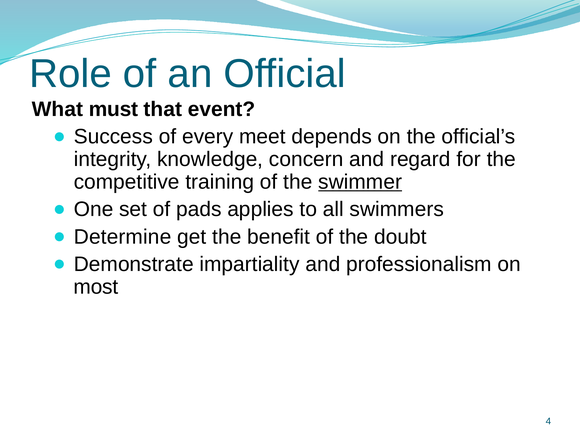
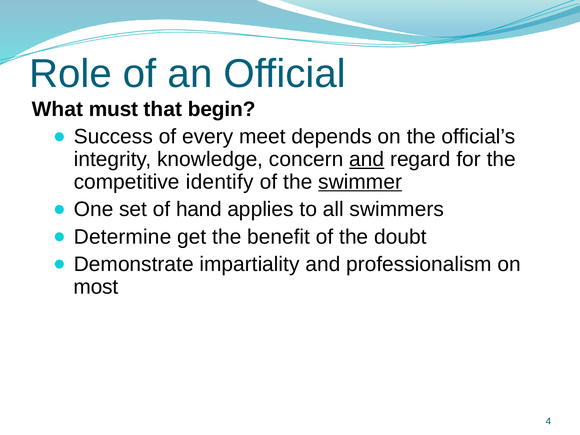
event: event -> begin (222, 109)
and underline: none -> present (367, 159)
training: training -> identify (220, 182)
pads: pads -> hand (199, 209)
